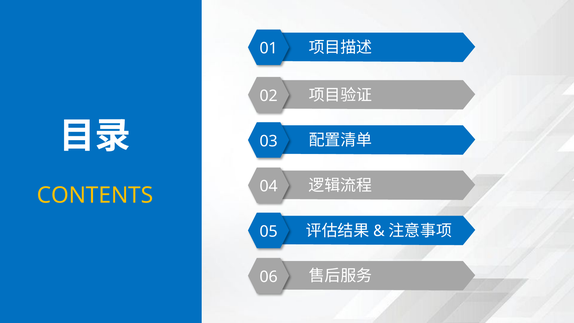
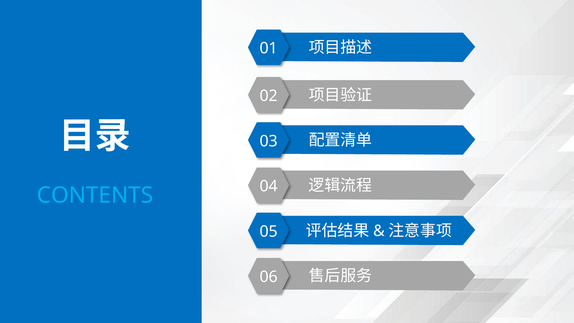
CONTENTS colour: yellow -> light blue (95, 195)
